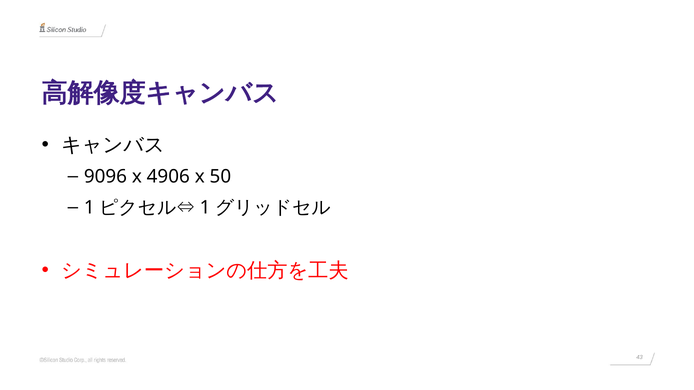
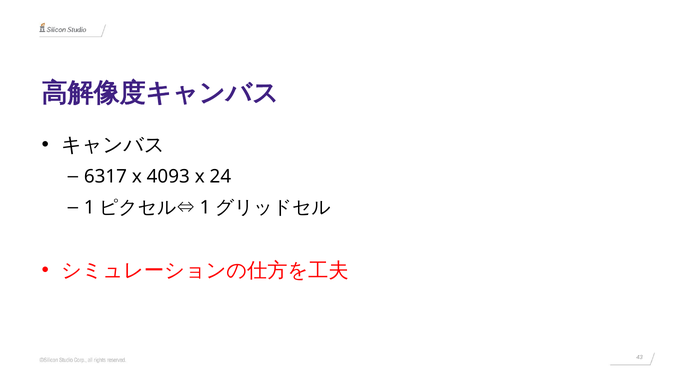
9096: 9096 -> 6317 (105, 177)
4906: 4906 -> 4093 (168, 177)
50: 50 -> 24 (220, 177)
